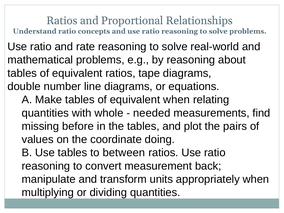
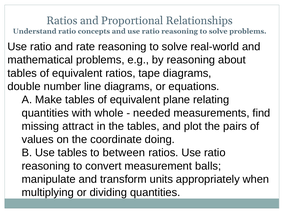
equivalent when: when -> plane (177, 100)
before: before -> attract (78, 126)
back: back -> balls (208, 166)
